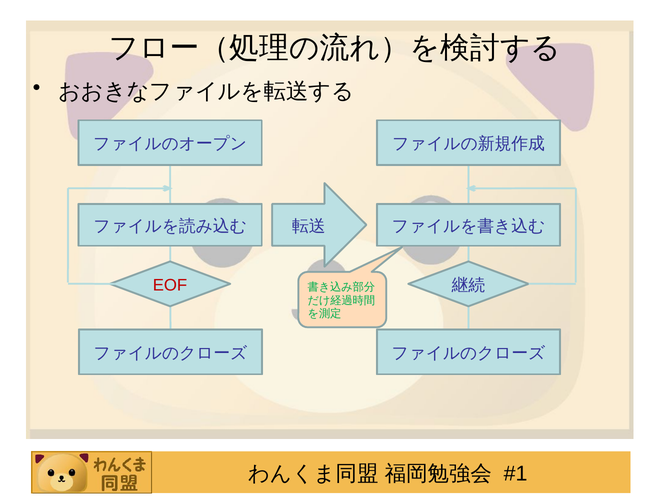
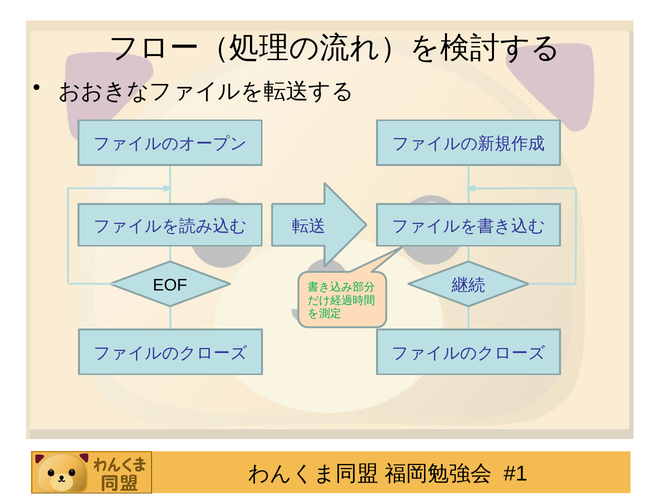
EOF colour: red -> black (170, 285)
